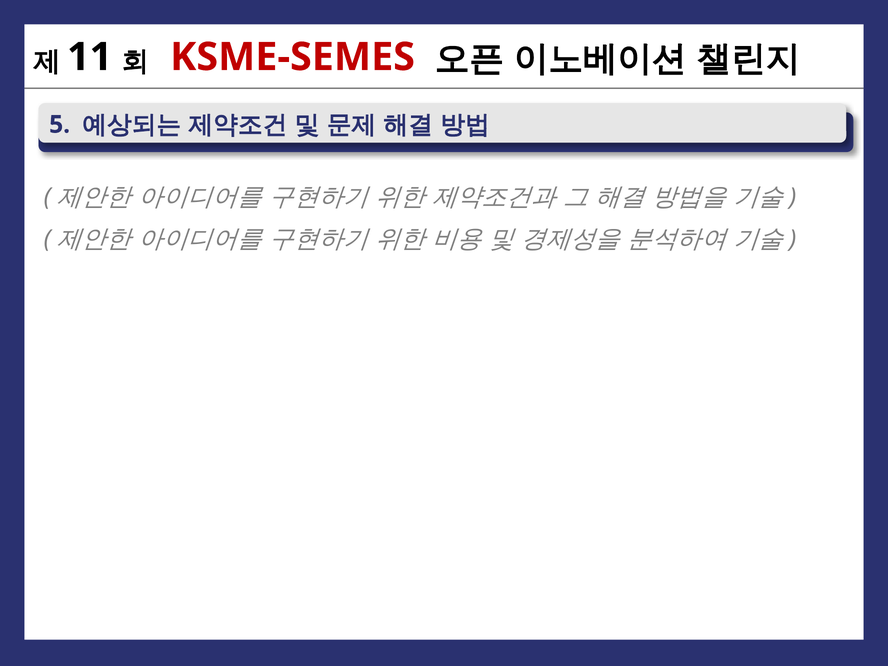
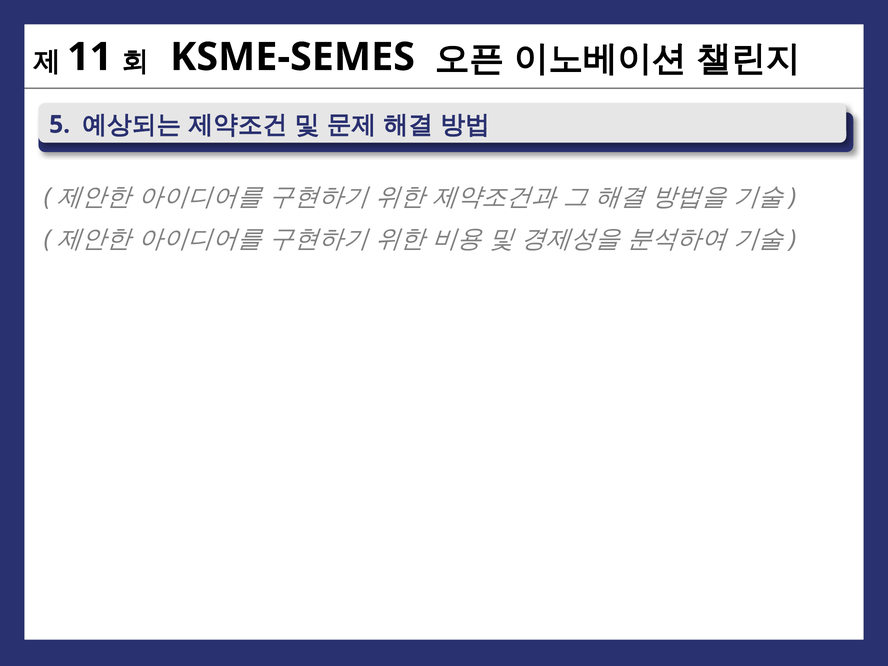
KSME-SEMES colour: red -> black (293, 57)
